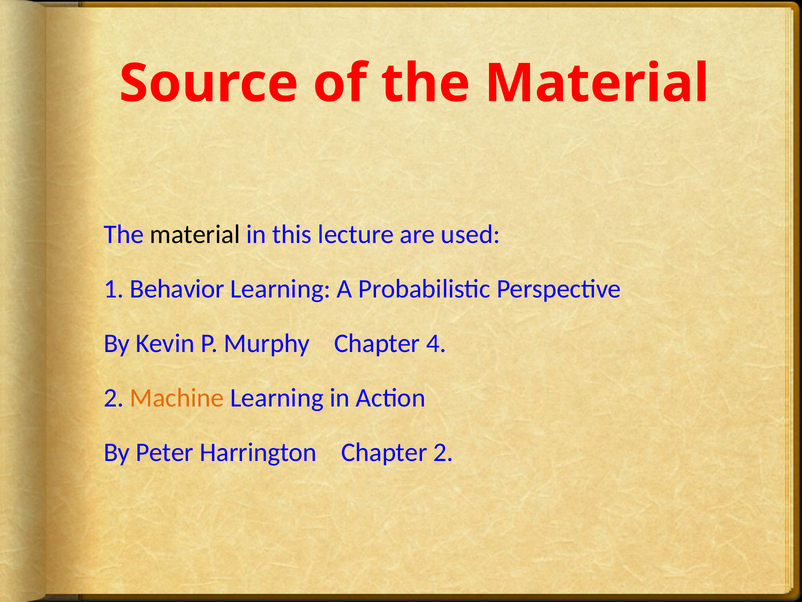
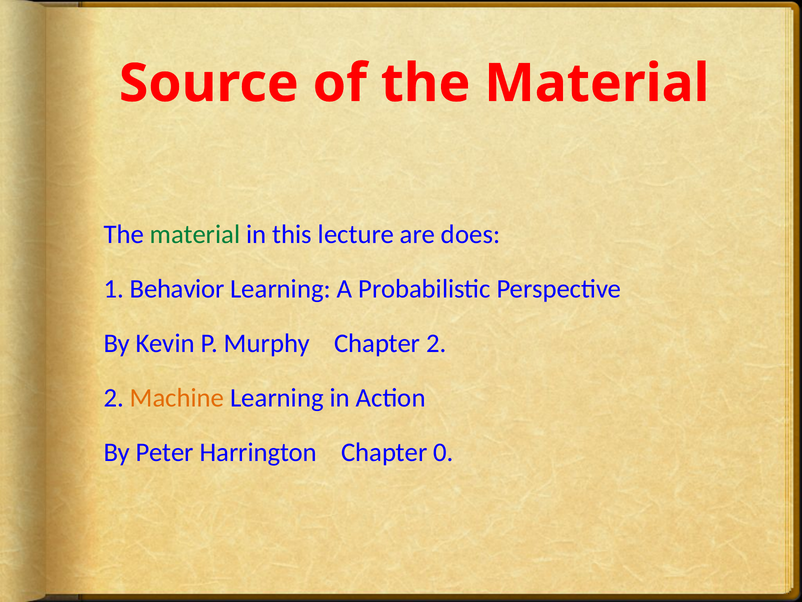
material colour: black -> green (195, 234)
used: used -> does (471, 234)
Chapter 4: 4 -> 2 (436, 343)
Chapter 2: 2 -> 0 (444, 452)
